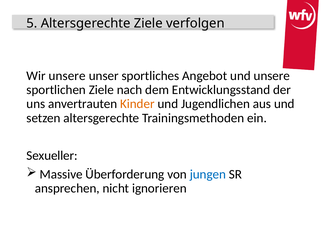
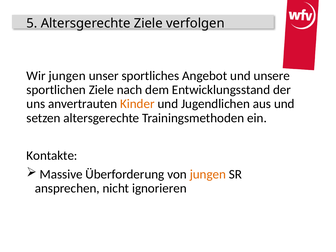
Wir unsere: unsere -> jungen (67, 76)
Sexueller: Sexueller -> Kontakte (52, 155)
jungen colour: blue -> orange (208, 174)
